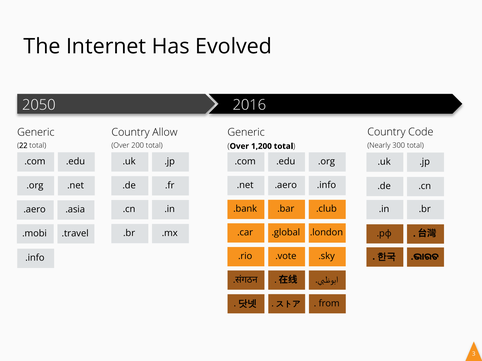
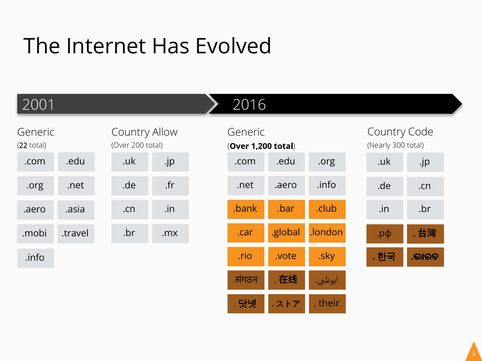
2050: 2050 -> 2001 (39, 105)
from: from -> their (329, 304)
